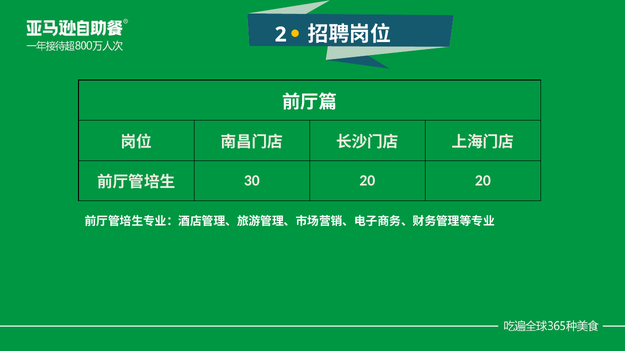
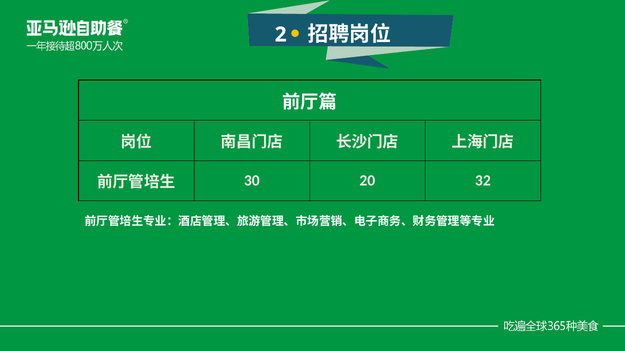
20 20: 20 -> 32 (483, 181)
